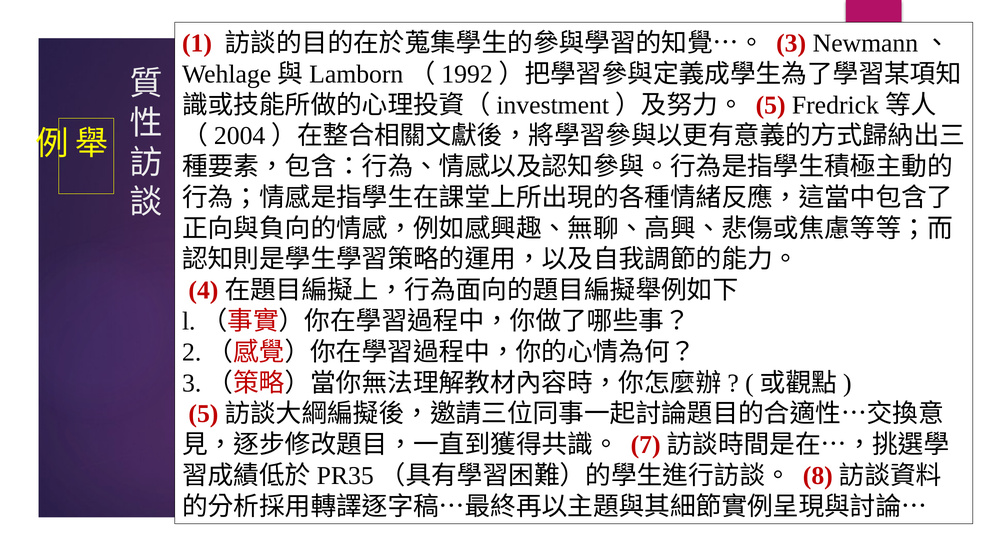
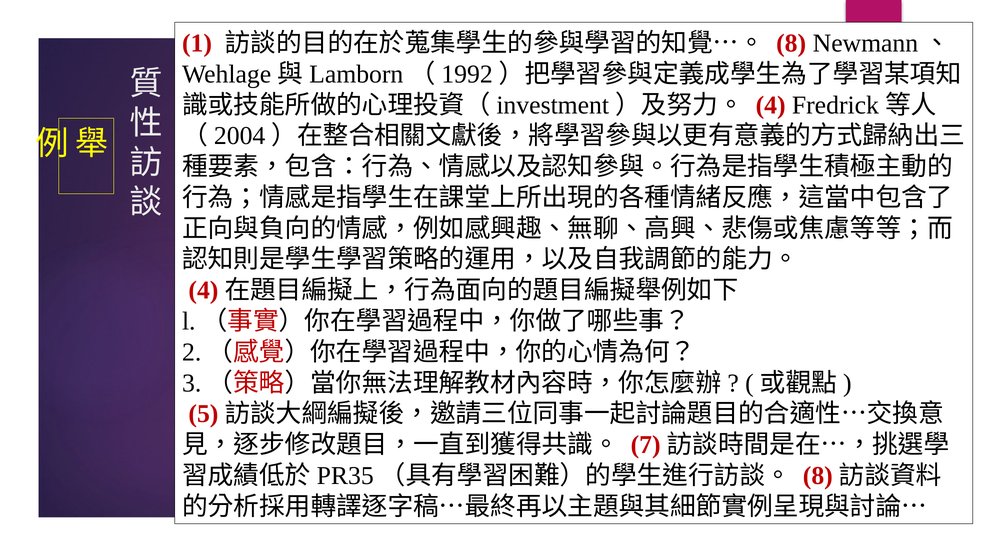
3: 3 -> 8 (791, 43)
5: 5 -> 4 (771, 105)
